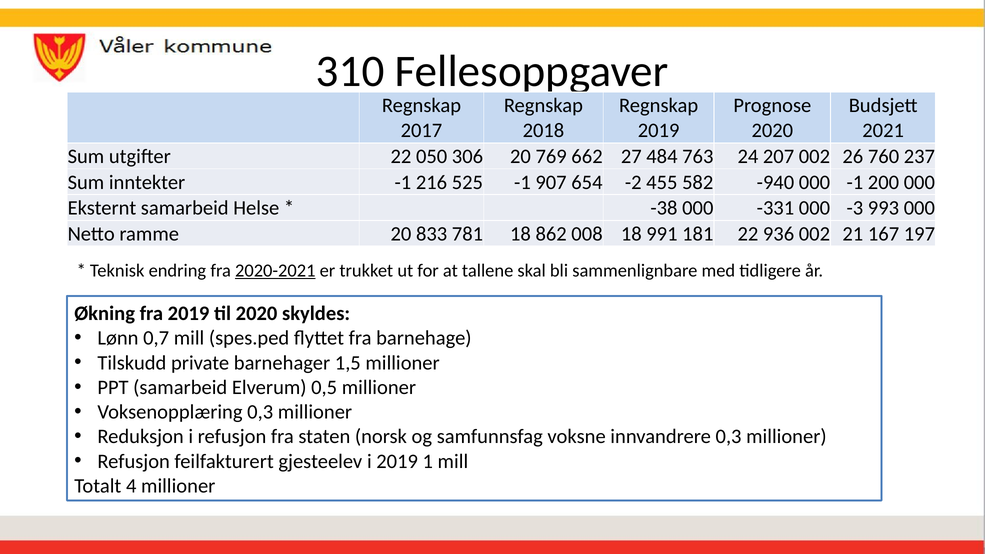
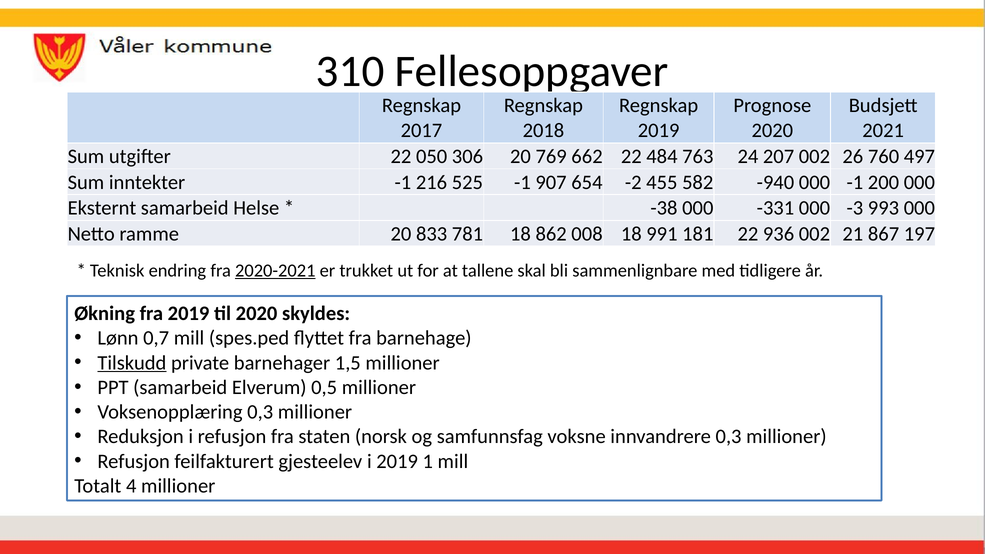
662 27: 27 -> 22 (631, 156)
237: 237 -> 497 (919, 156)
167: 167 -> 867 (884, 234)
Tilskudd underline: none -> present (132, 363)
